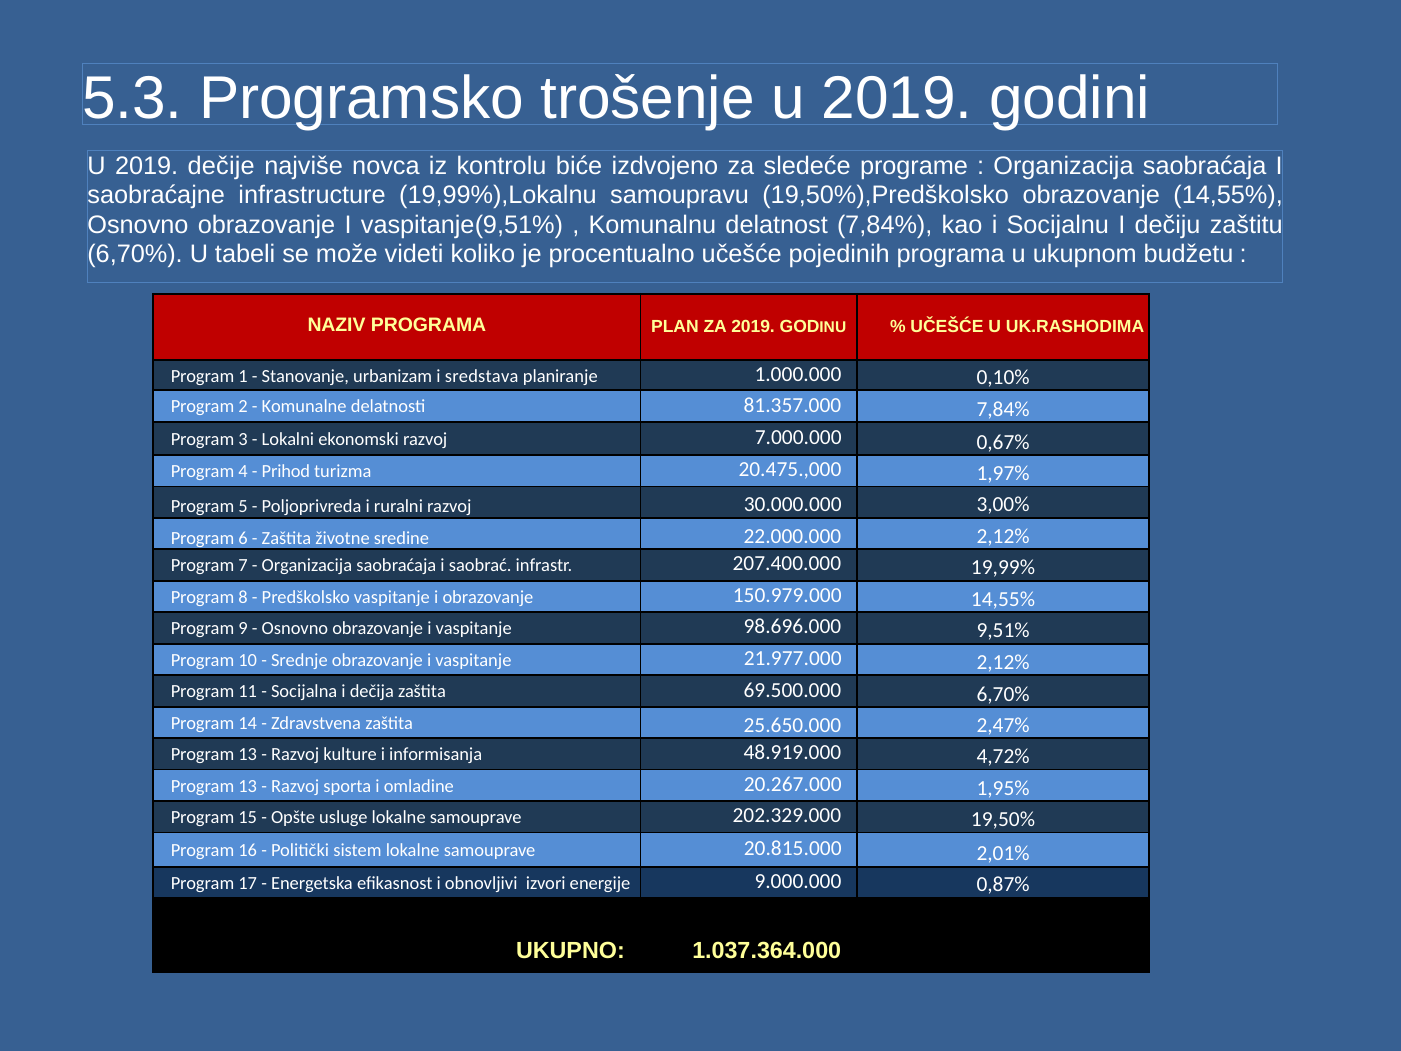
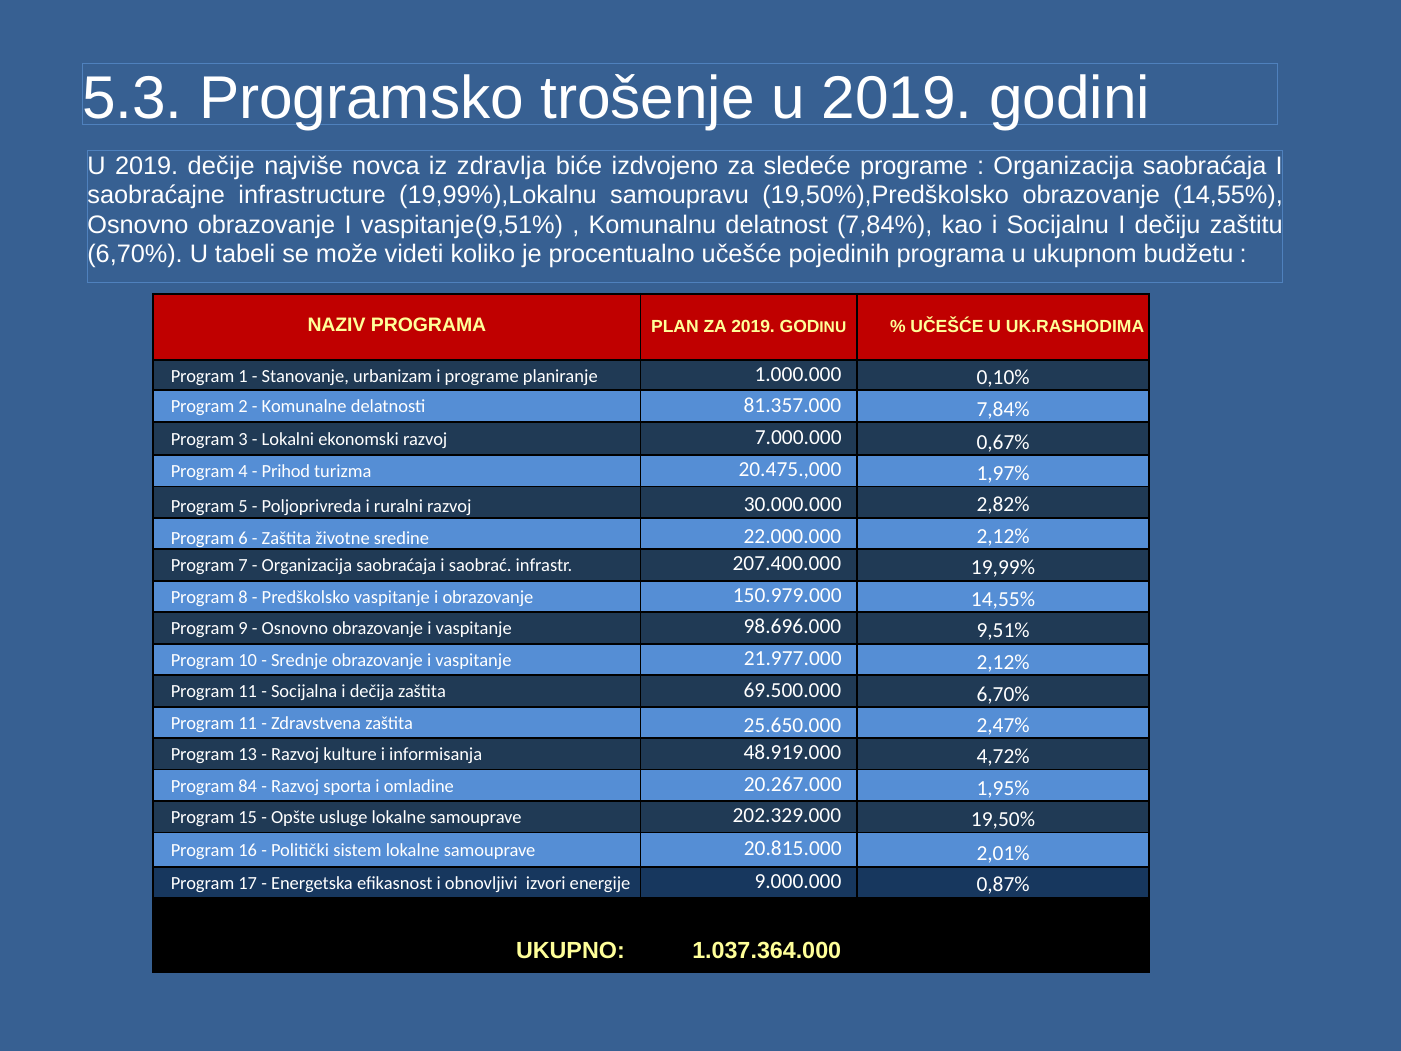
kontrolu: kontrolu -> zdravlja (501, 166)
i sredstava: sredstava -> programe (482, 376)
3,00%: 3,00% -> 2,82% (1003, 505)
14: 14 -> 11 (248, 723)
13: 13 -> 84 (248, 786)
